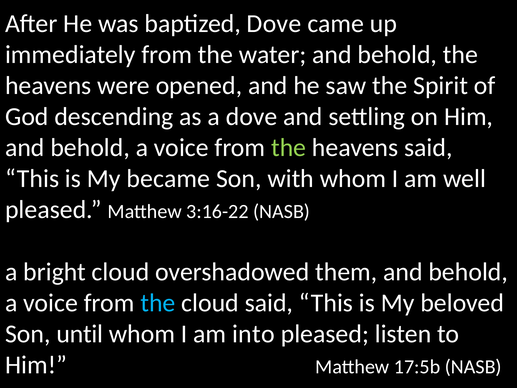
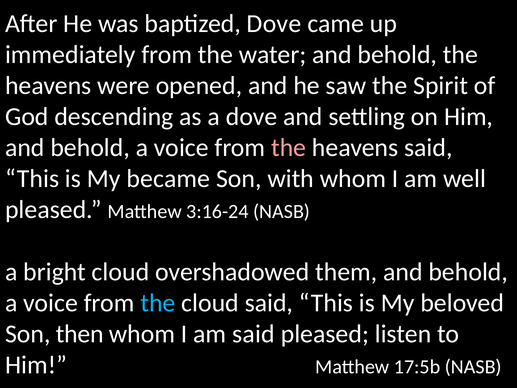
the colour: light green -> pink (289, 148)
3:16-22: 3:16-22 -> 3:16-24 (217, 212)
until: until -> then (80, 334)
am into: into -> said (253, 334)
